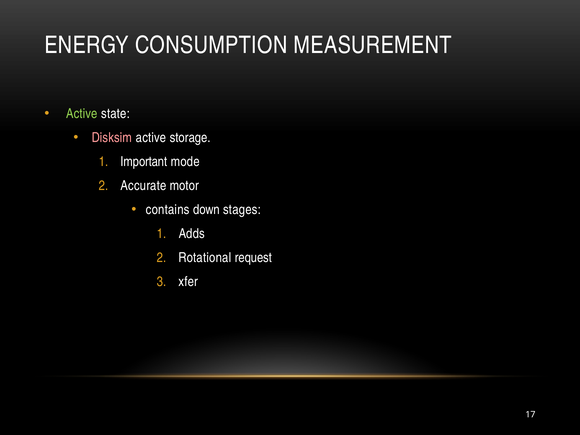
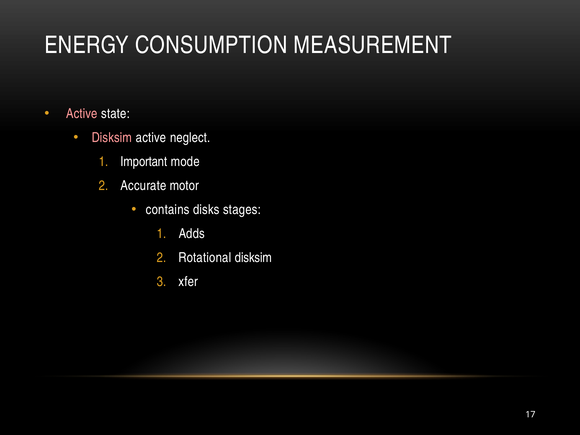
Active colour: light green -> pink (82, 114)
storage: storage -> neglect (190, 138)
down: down -> disks (206, 210)
Rotational request: request -> disksim (253, 258)
